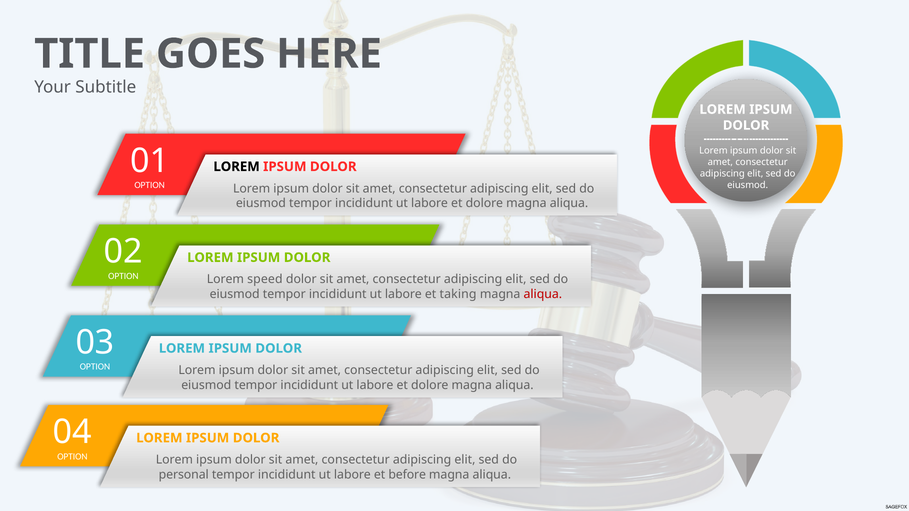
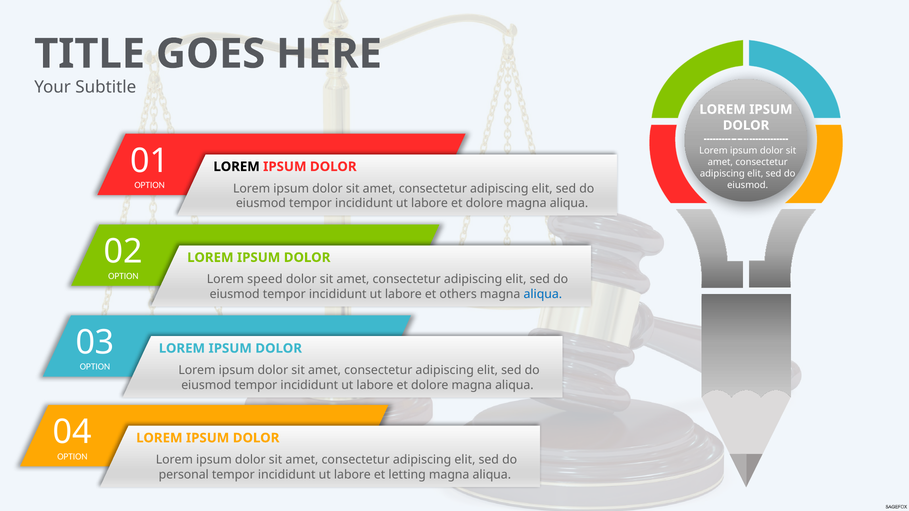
taking: taking -> others (458, 294)
aliqua colour: red -> blue (543, 294)
before: before -> letting (407, 475)
